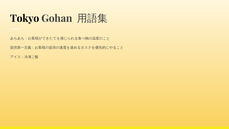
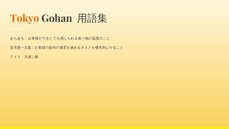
Tokyo colour: black -> orange (25, 18)
